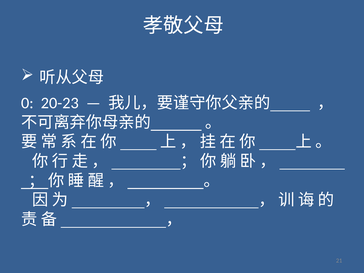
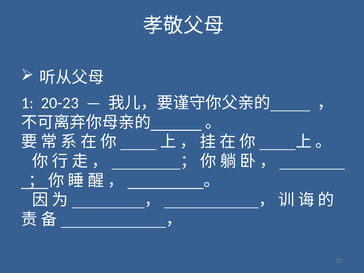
0: 0 -> 1 (27, 103)
